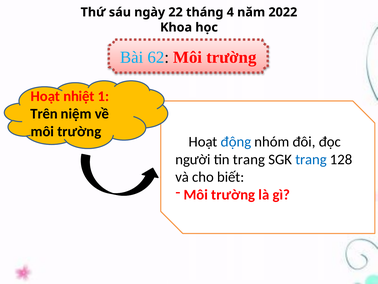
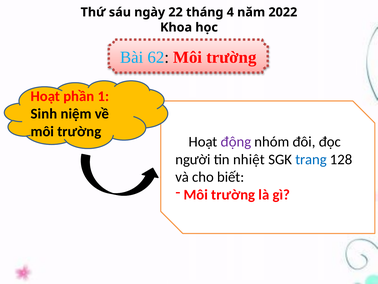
nhiệt: nhiệt -> phần (79, 96)
Trên: Trên -> Sinh (44, 114)
động colour: blue -> purple (236, 141)
tin trang: trang -> nhiệt (249, 159)
